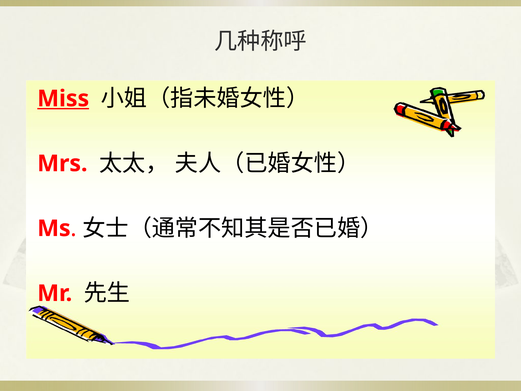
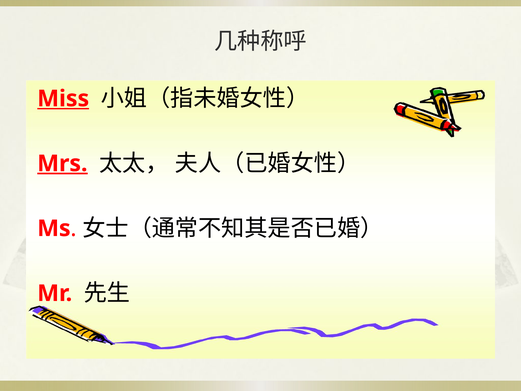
Mrs underline: none -> present (62, 163)
